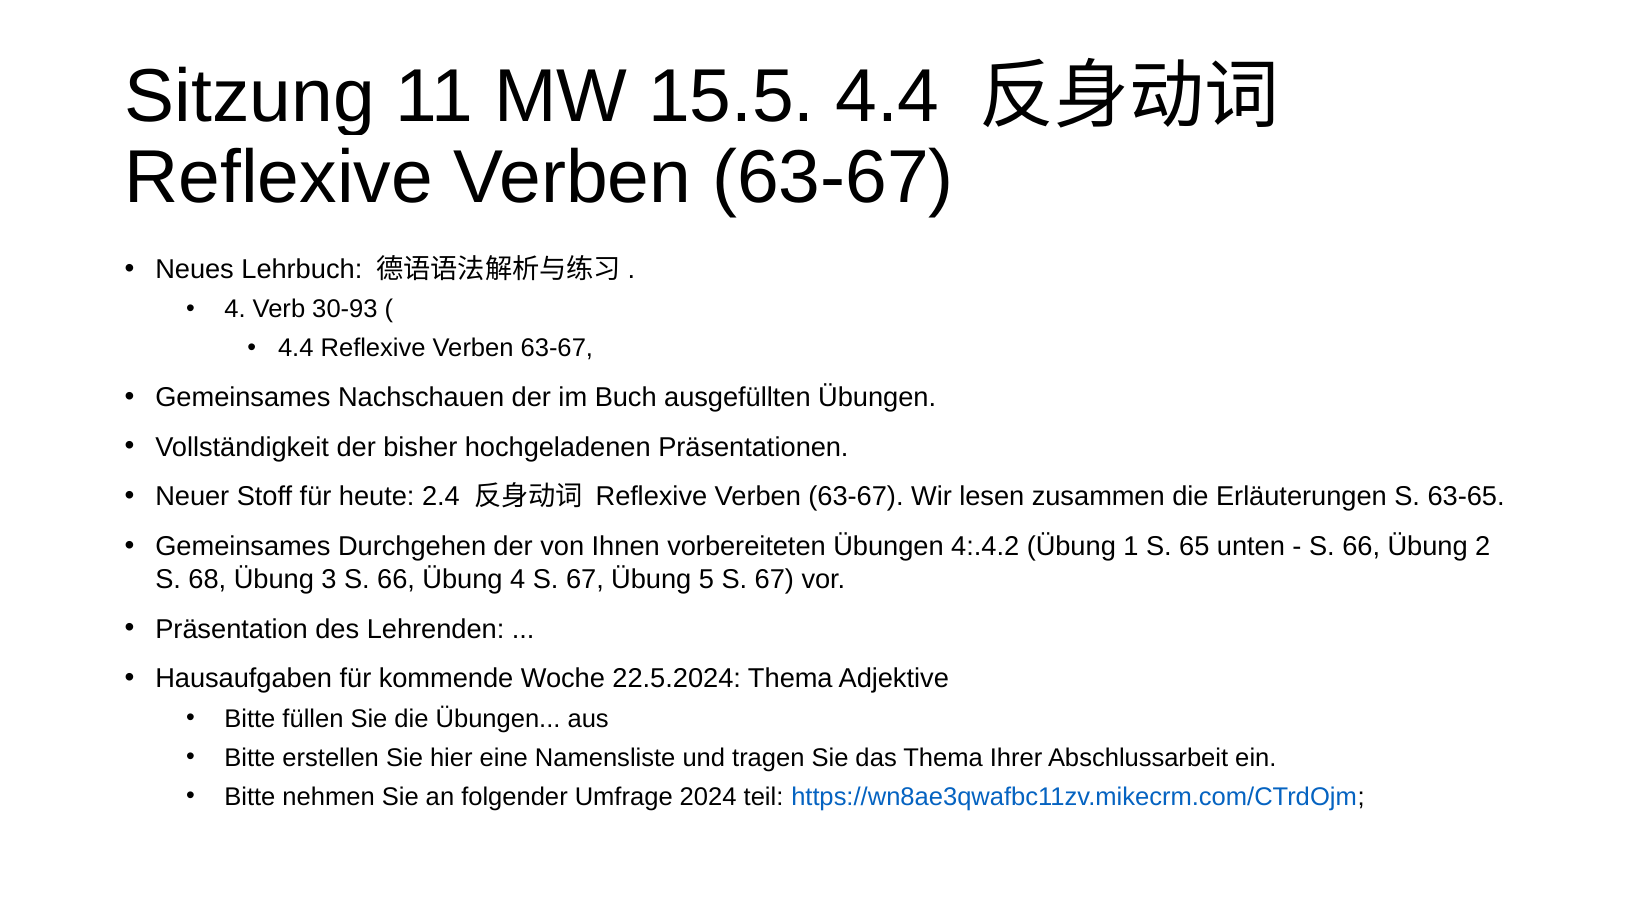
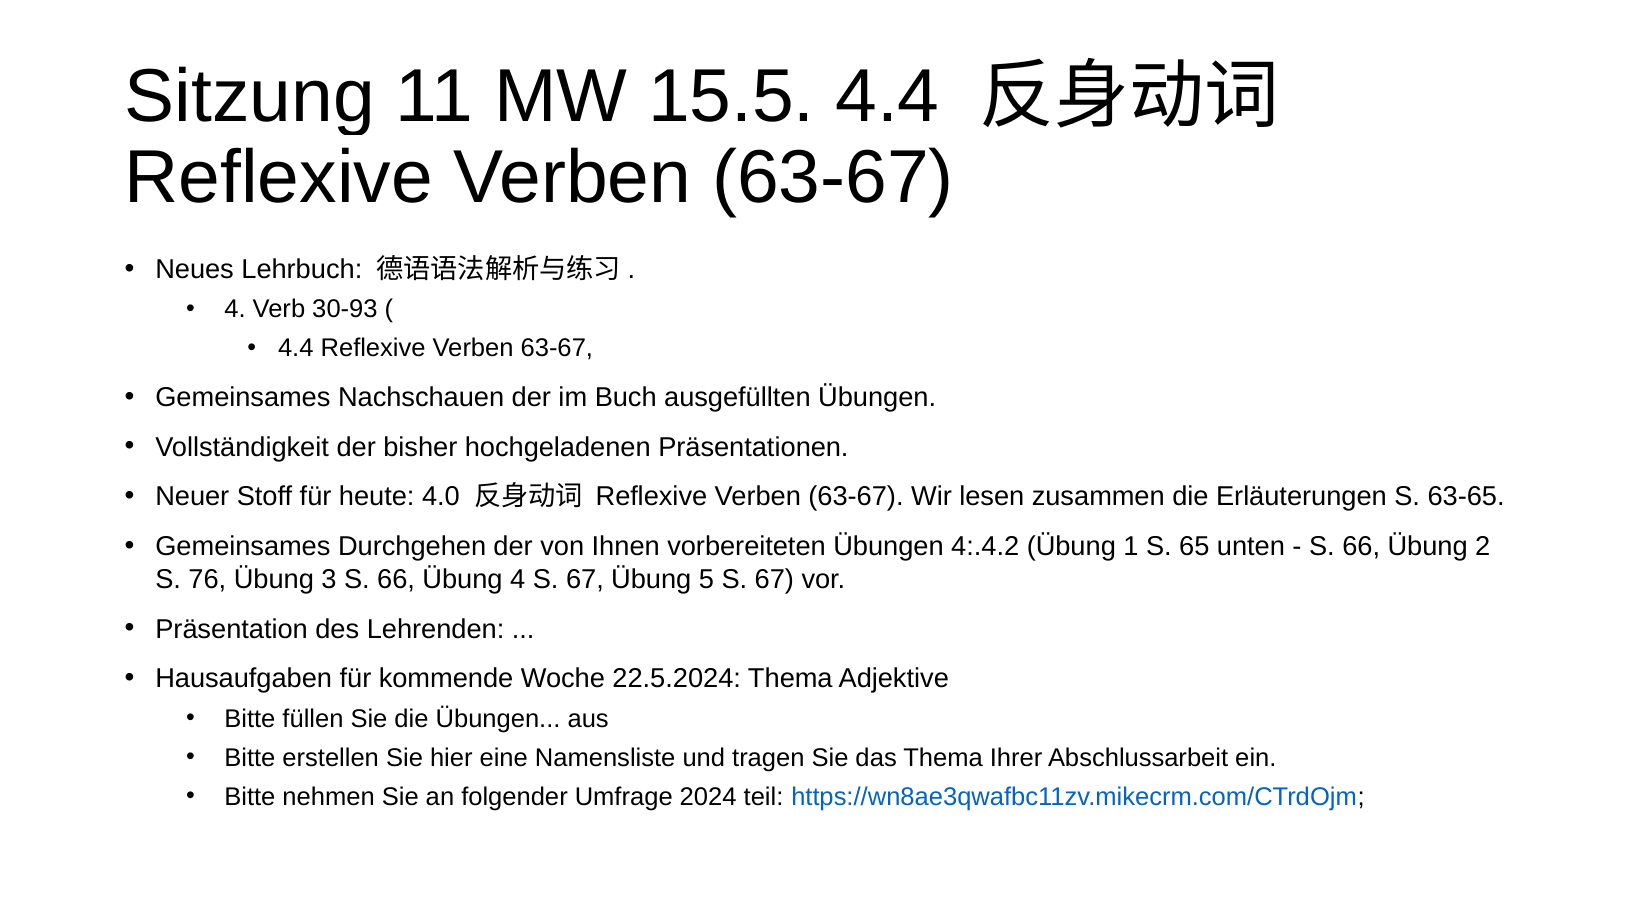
2.4: 2.4 -> 4.0 (441, 497)
68: 68 -> 76 (207, 579)
